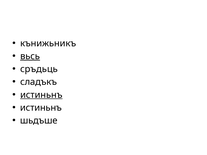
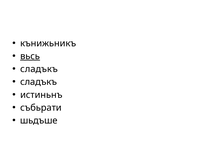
сръдьць: сръдьць -> сладъкъ (39, 69)
истиньнъ underline: present -> none (41, 95)
истиньнъ: истиньнъ -> събьрати (41, 108)
